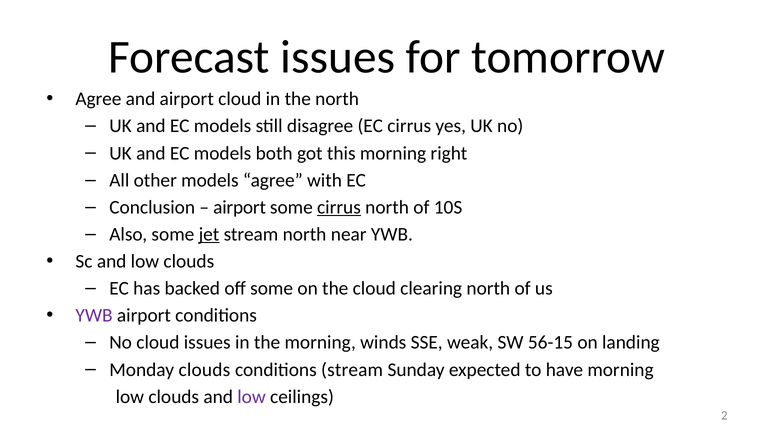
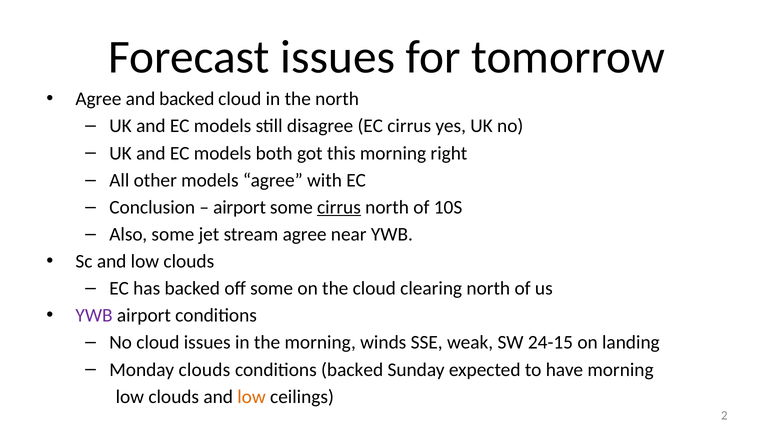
and airport: airport -> backed (187, 99)
jet underline: present -> none (209, 235)
stream north: north -> agree (305, 235)
56-15: 56-15 -> 24-15 (550, 343)
conditions stream: stream -> backed (352, 370)
low colour: purple -> orange (252, 397)
